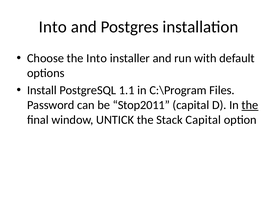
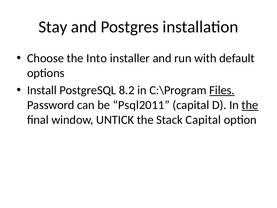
Into: Into -> Stay (53, 27)
1.1: 1.1 -> 8.2 (127, 90)
Files underline: none -> present (222, 90)
Stop2011: Stop2011 -> Psql2011 (141, 105)
